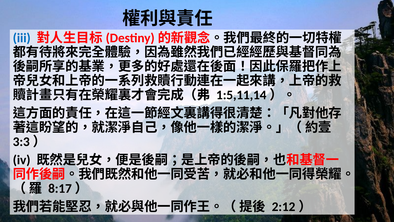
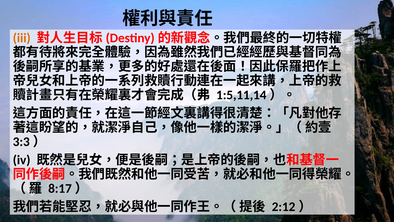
iii colour: blue -> orange (22, 38)
